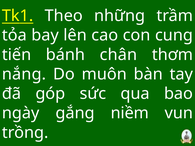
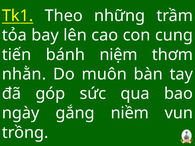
chân: chân -> niệm (119, 55)
nắng: nắng -> nhằn (24, 74)
